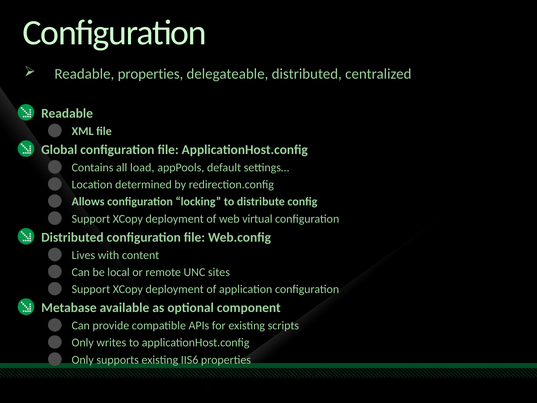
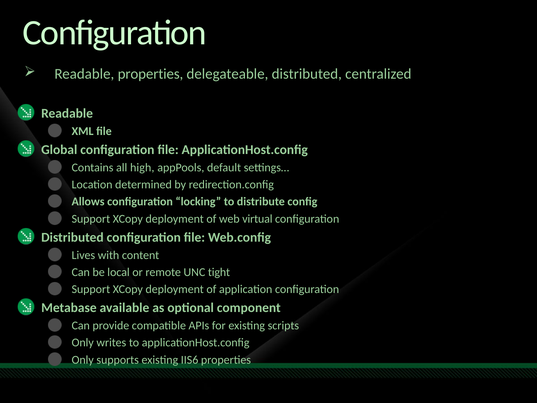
load: load -> high (142, 167)
sites: sites -> tight (219, 272)
